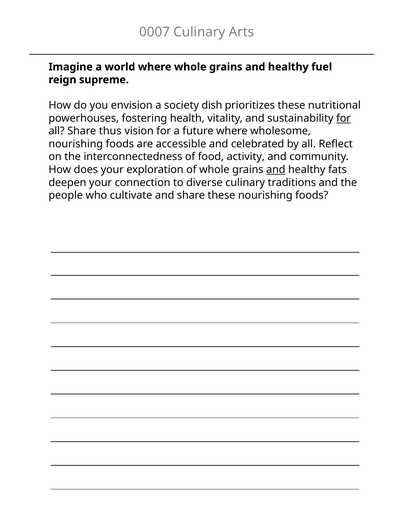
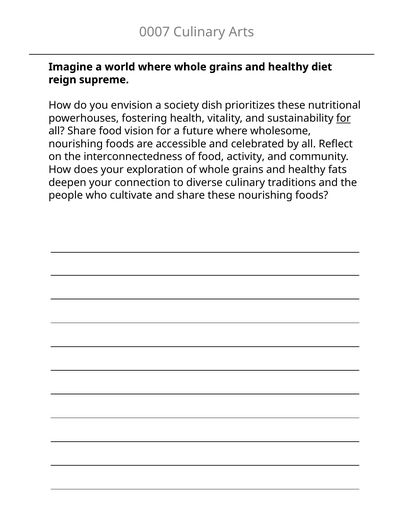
fuel: fuel -> diet (322, 67)
Share thus: thus -> food (110, 131)
and underline: present -> none (276, 170)
